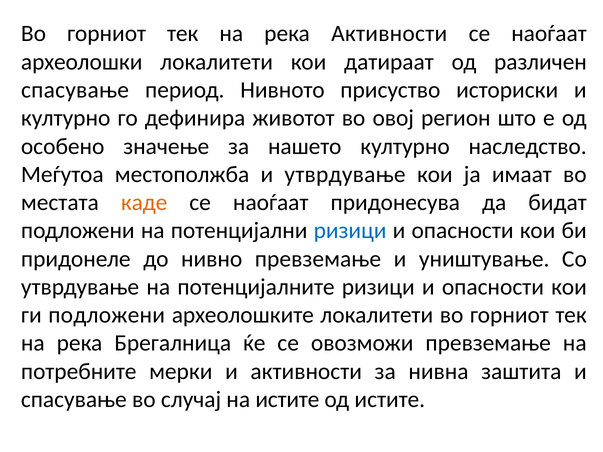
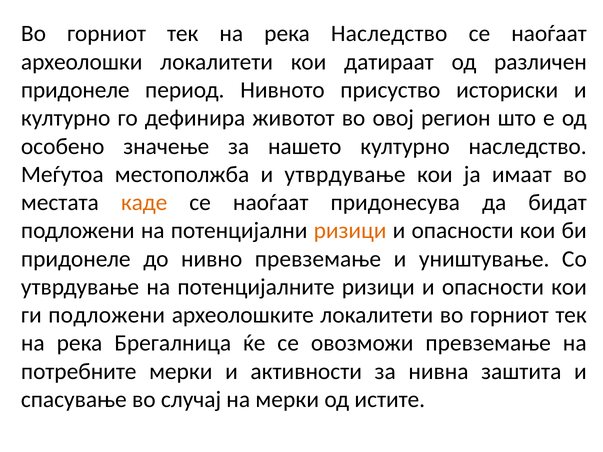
река Активности: Активности -> Наследство (389, 34)
спасување: спасување -> придонеле (75, 90)
ризици colour: blue -> orange (350, 231)
на истите: истите -> мерки (287, 400)
